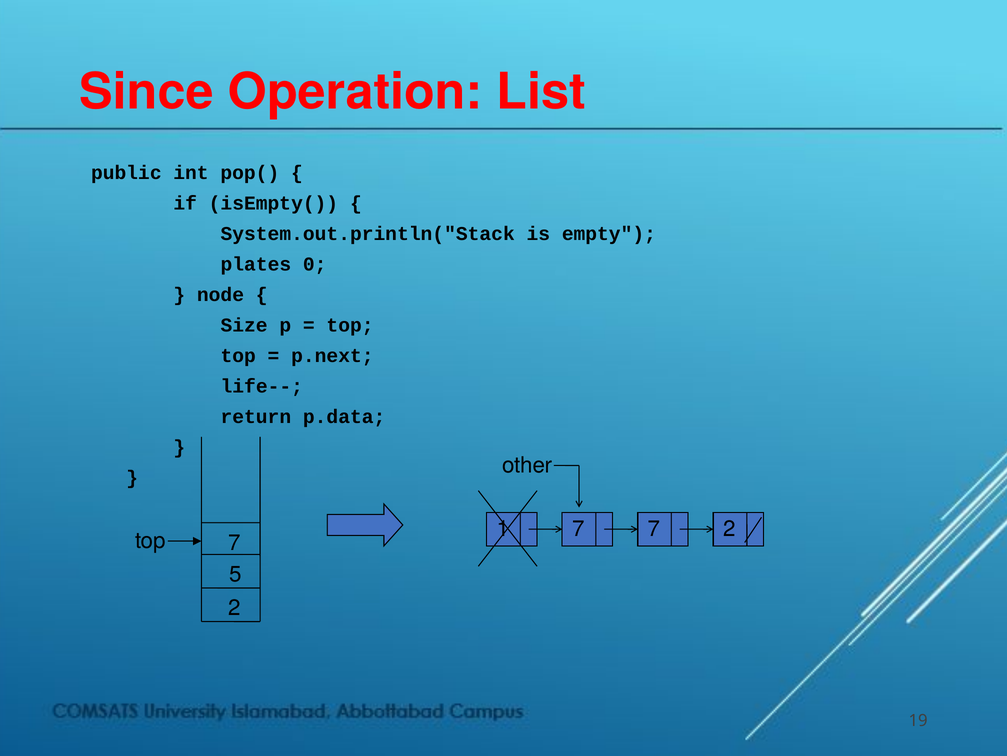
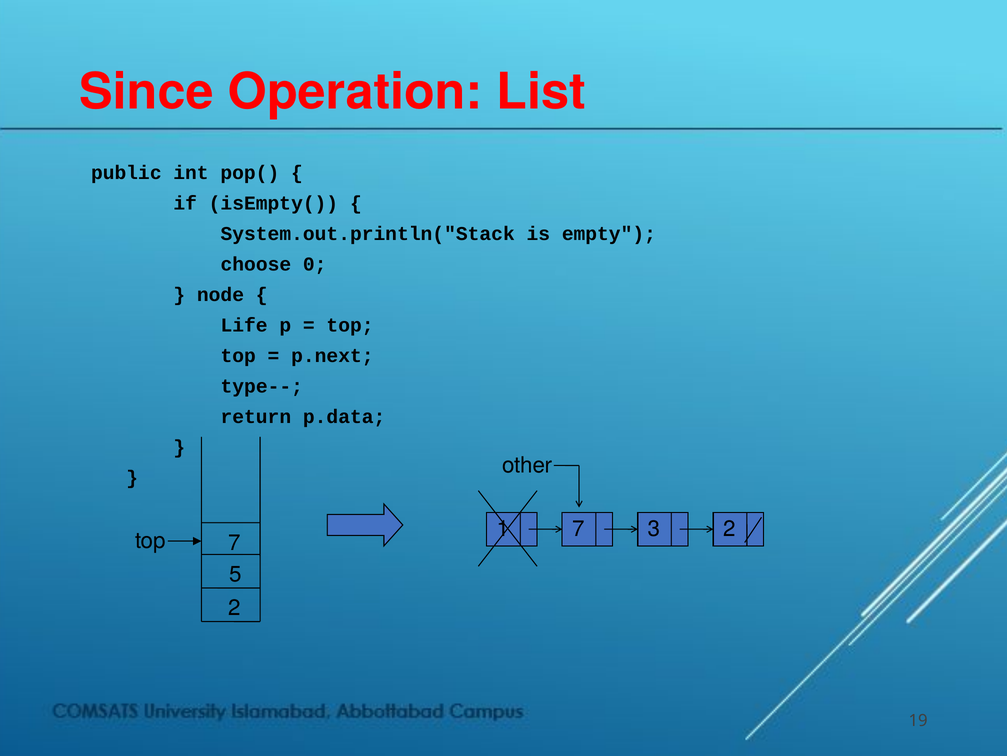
plates: plates -> choose (256, 264)
Size: Size -> Life (244, 325)
life--: life-- -> type-- (262, 386)
7 7: 7 -> 3 (654, 528)
